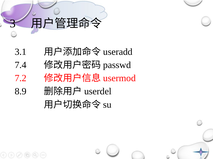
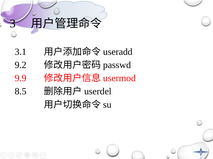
7.4: 7.4 -> 9.2 (21, 65)
7.2: 7.2 -> 9.9 (21, 79)
8.9: 8.9 -> 8.5 (21, 92)
